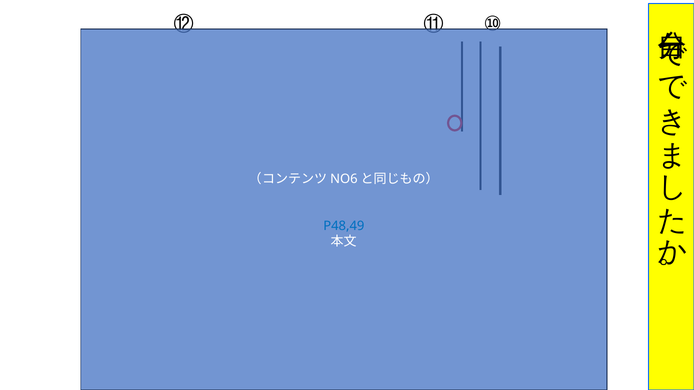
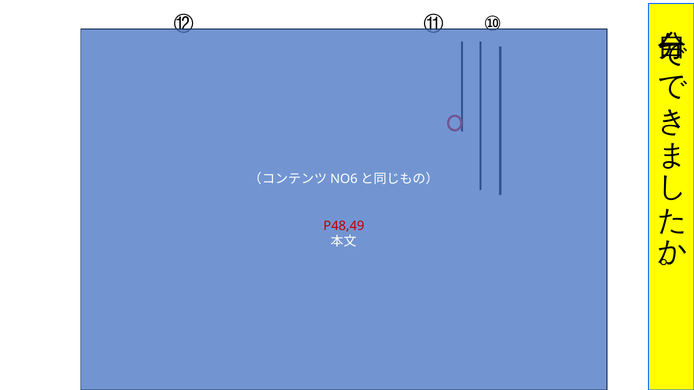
P48,49 colour: blue -> red (344, 226)
